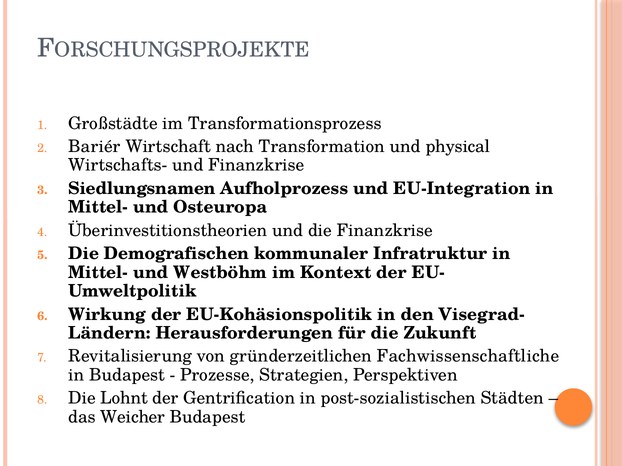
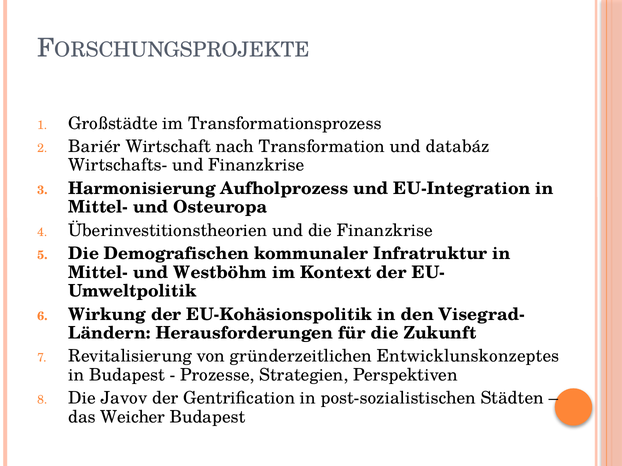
physical: physical -> databáz (458, 147)
Siedlungsnamen: Siedlungsnamen -> Harmonisierung (142, 189)
Fachwissenschaftliche: Fachwissenschaftliche -> Entwicklunskonzeptes (468, 357)
Lohnt: Lohnt -> Javov (124, 399)
